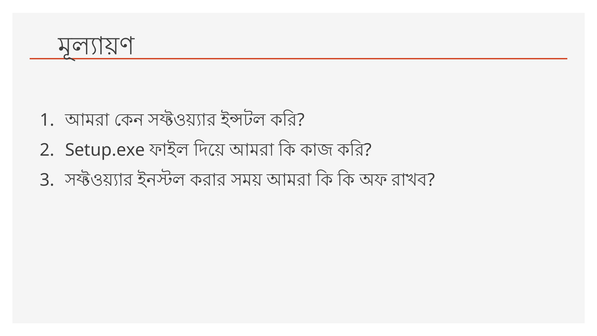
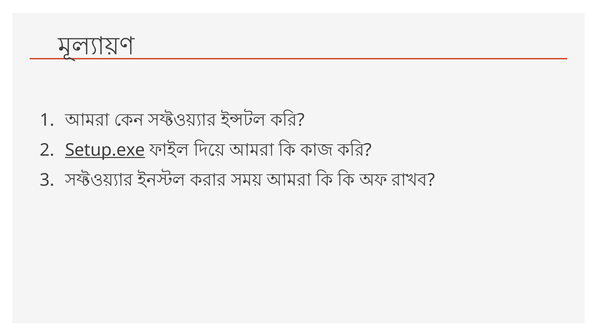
Setup.exe underline: none -> present (105, 150)
